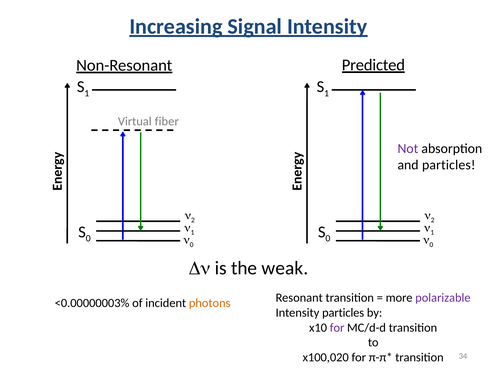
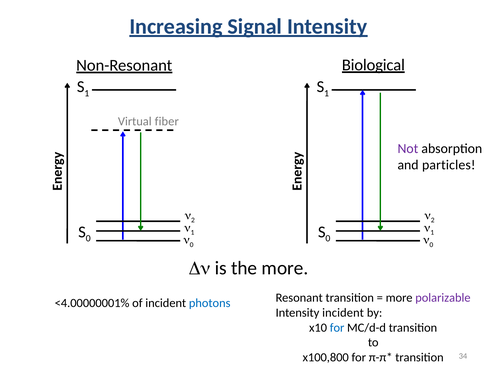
Predicted: Predicted -> Biological (373, 65)
the weak: weak -> more (285, 268)
<0.00000003%: <0.00000003% -> <4.00000001% (92, 303)
photons colour: orange -> blue (210, 303)
Intensity particles: particles -> incident (343, 312)
for colour: purple -> blue (337, 327)
x100,020: x100,020 -> x100,800 (326, 357)
